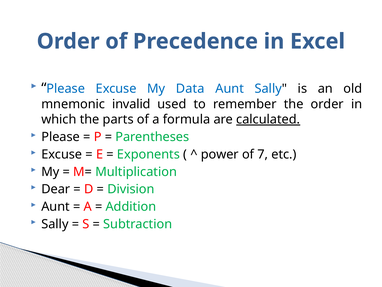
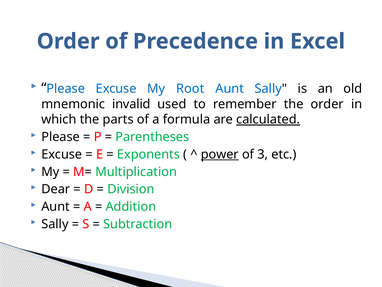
Data: Data -> Root (190, 88)
power underline: none -> present (220, 154)
7: 7 -> 3 (263, 154)
